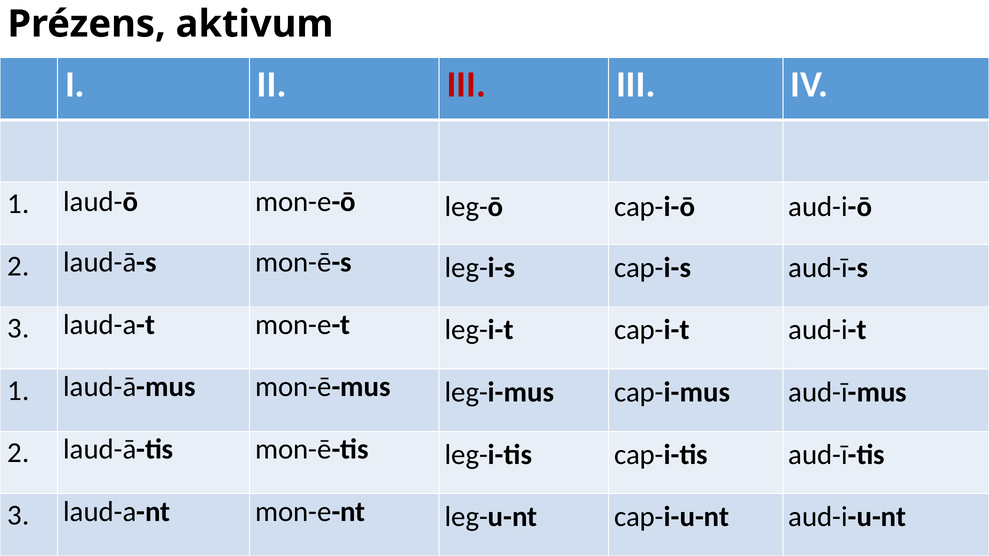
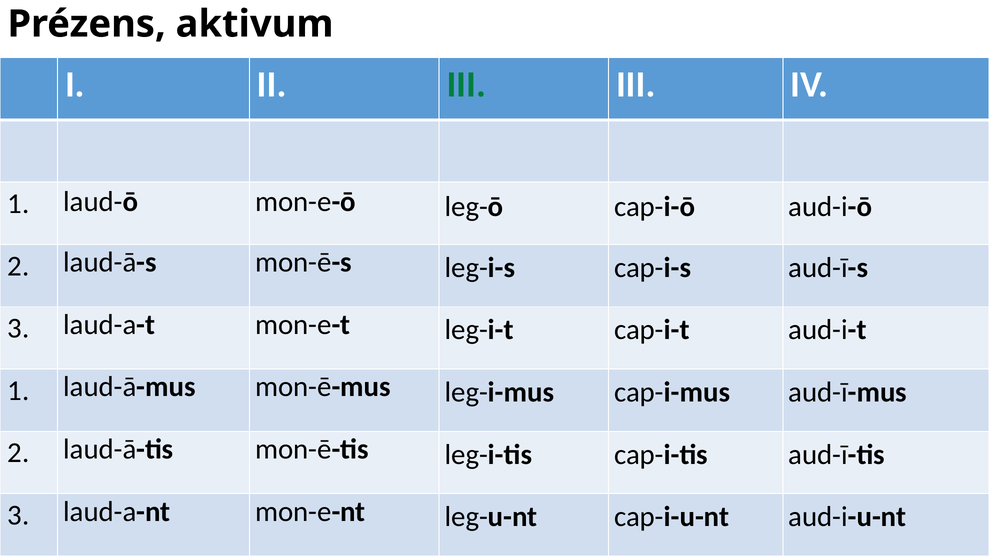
III colour: red -> green (466, 84)
